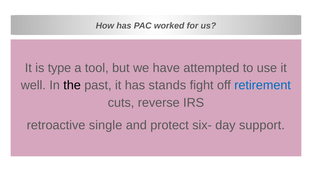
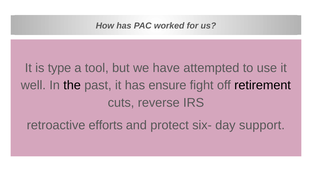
stands: stands -> ensure (167, 85)
retirement colour: blue -> black (263, 85)
single: single -> efforts (106, 125)
